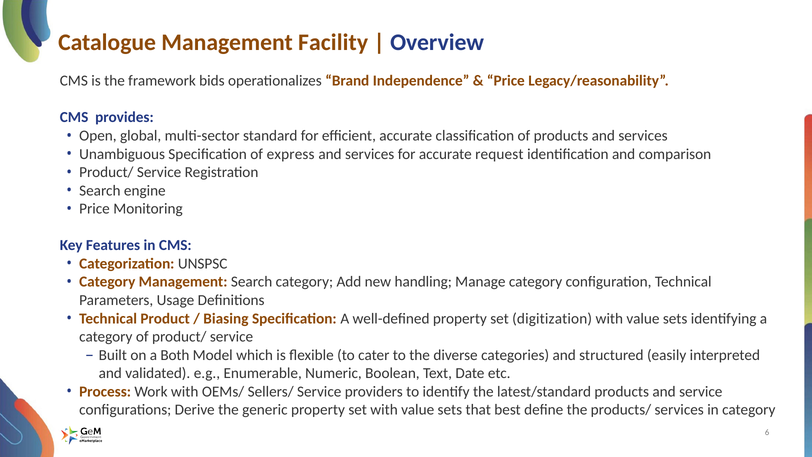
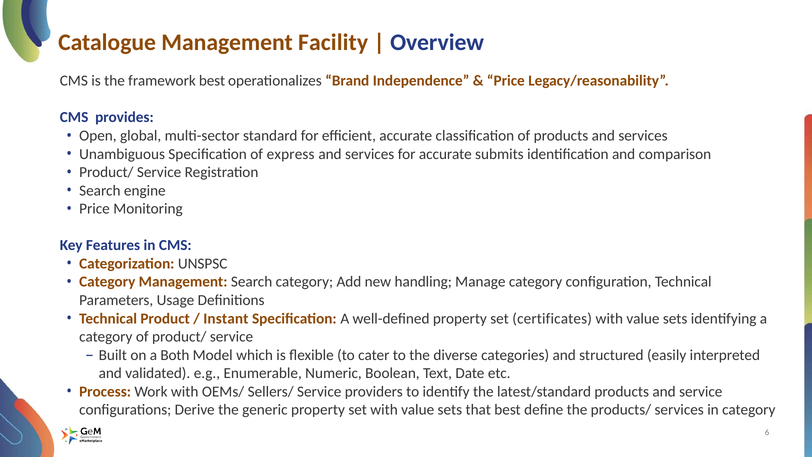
framework bids: bids -> best (212, 81)
request: request -> submits (499, 154)
Biasing: Biasing -> Instant (226, 318)
digitization: digitization -> certificates (552, 318)
